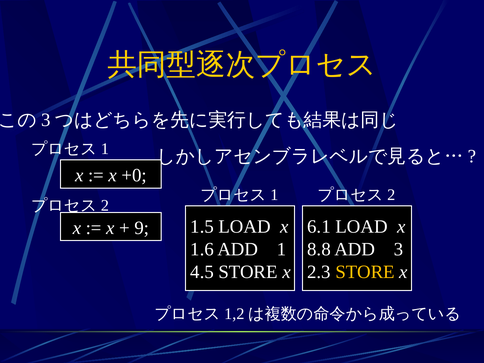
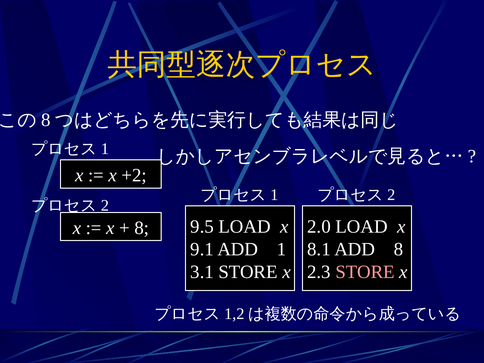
3: 3 -> 8 (46, 120)
+0: +0 -> +2 (134, 175)
1.5: 1.5 -> 9.5 (202, 227)
6.1: 6.1 -> 2.0 (319, 227)
9: 9 -> 8 (142, 228)
1.6: 1.6 -> 9.1 (202, 249)
8.8: 8.8 -> 8.1 (319, 249)
ADD 3: 3 -> 8 (399, 249)
4.5: 4.5 -> 3.1 (202, 272)
STORE colour: yellow -> pink (365, 272)
